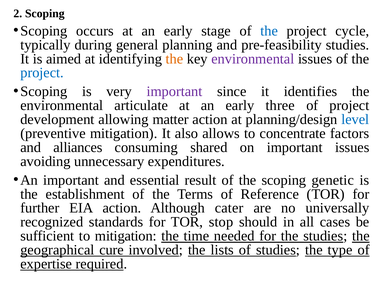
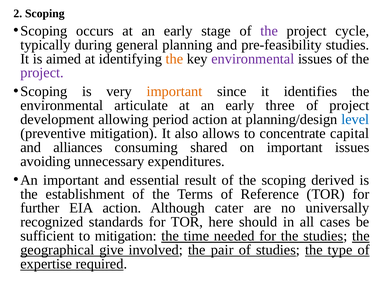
the colour: blue -> purple (269, 31)
project colour: blue -> purple (42, 73)
important colour: purple -> orange (174, 92)
matter: matter -> period (171, 120)
factors: factors -> capital (350, 133)
genetic: genetic -> derived (333, 180)
stop: stop -> here (221, 222)
cure: cure -> give (112, 250)
lists: lists -> pair (222, 250)
